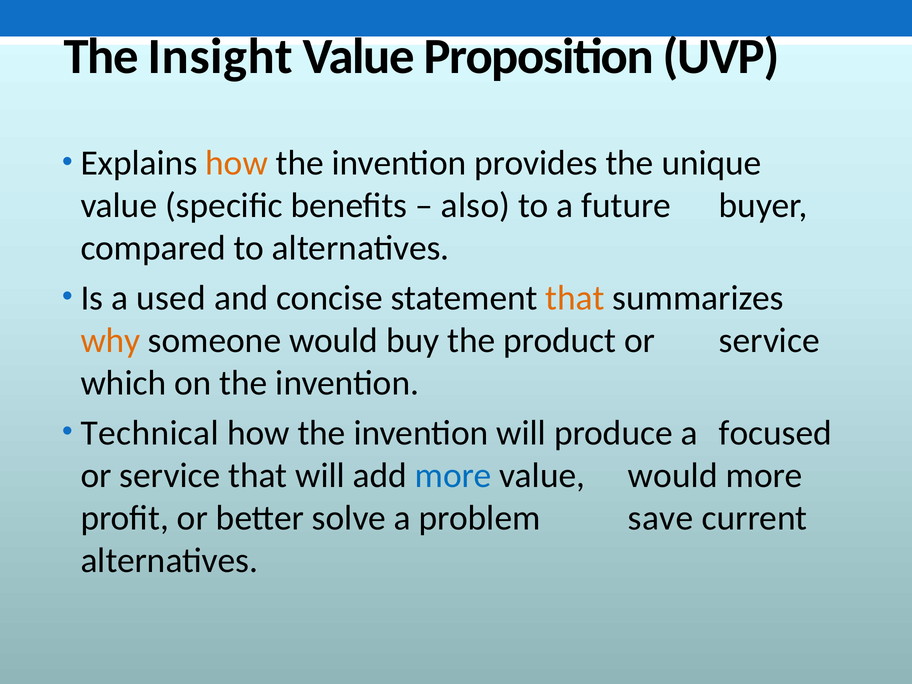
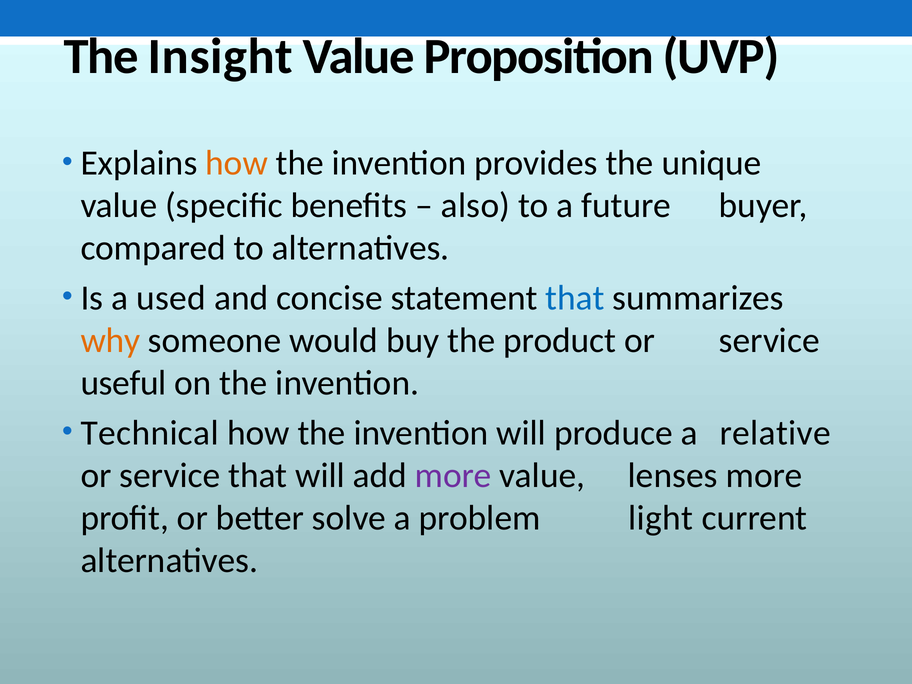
that colour: orange -> blue (575, 298)
which: which -> useful (124, 383)
focused: focused -> relative (775, 433)
more colour: blue -> purple (453, 475)
value would: would -> lenses (673, 475)
save: save -> light (661, 518)
